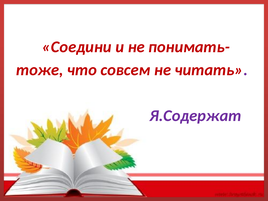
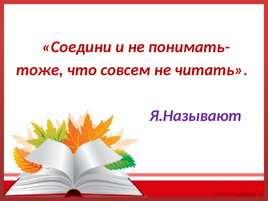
Я.Содержат: Я.Содержат -> Я.Называют (196, 116)
